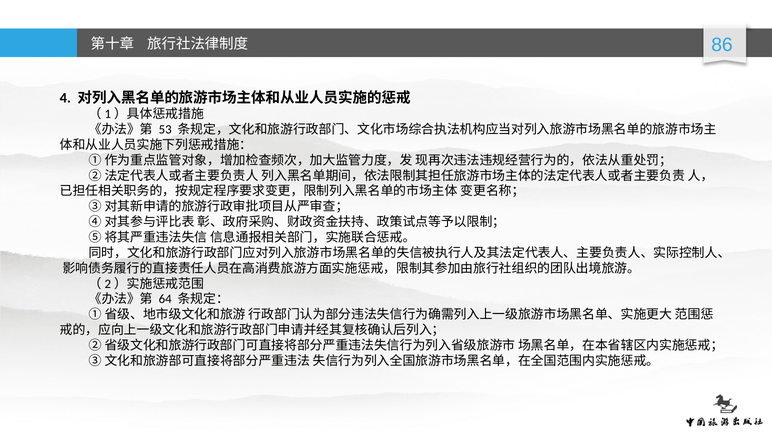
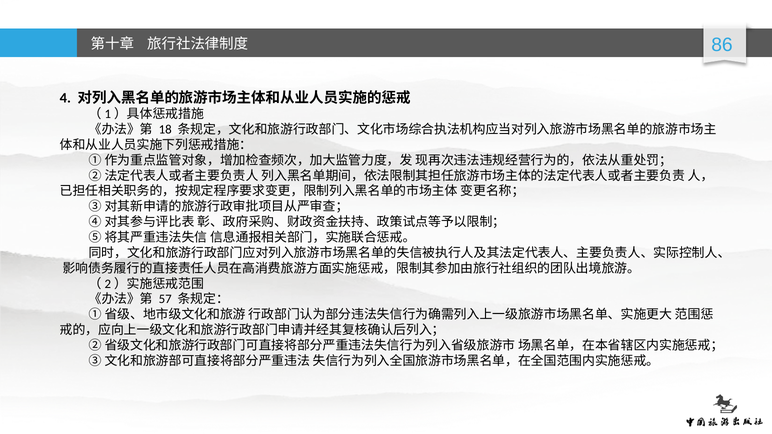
53: 53 -> 18 (165, 130)
64: 64 -> 57 (165, 299)
